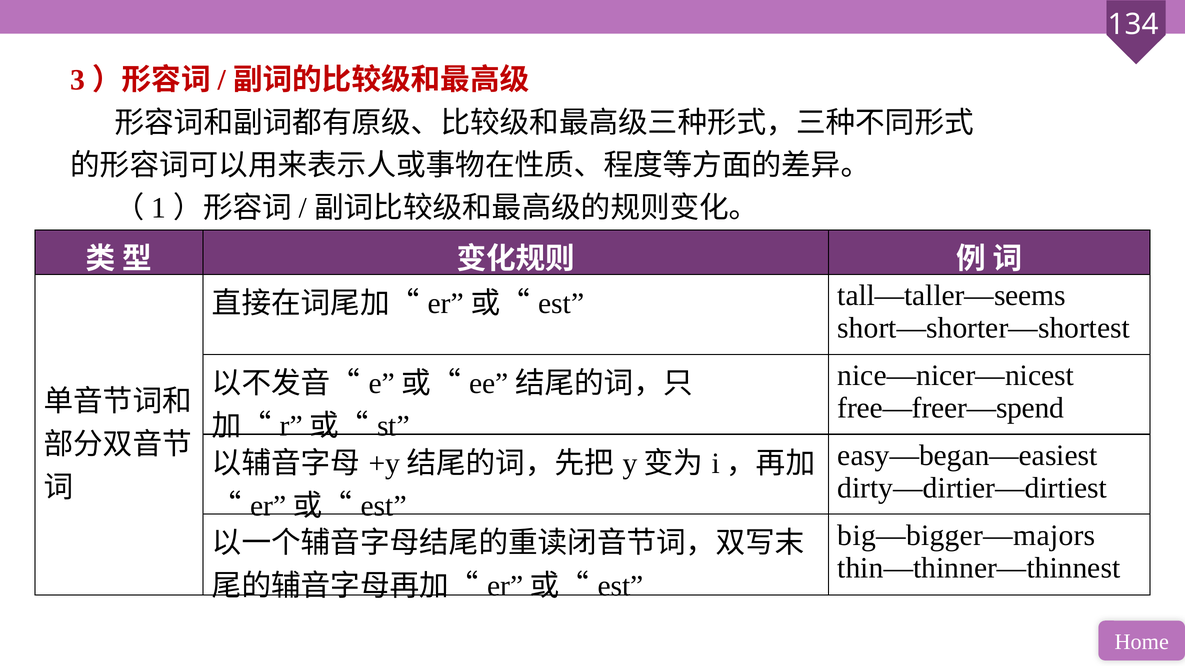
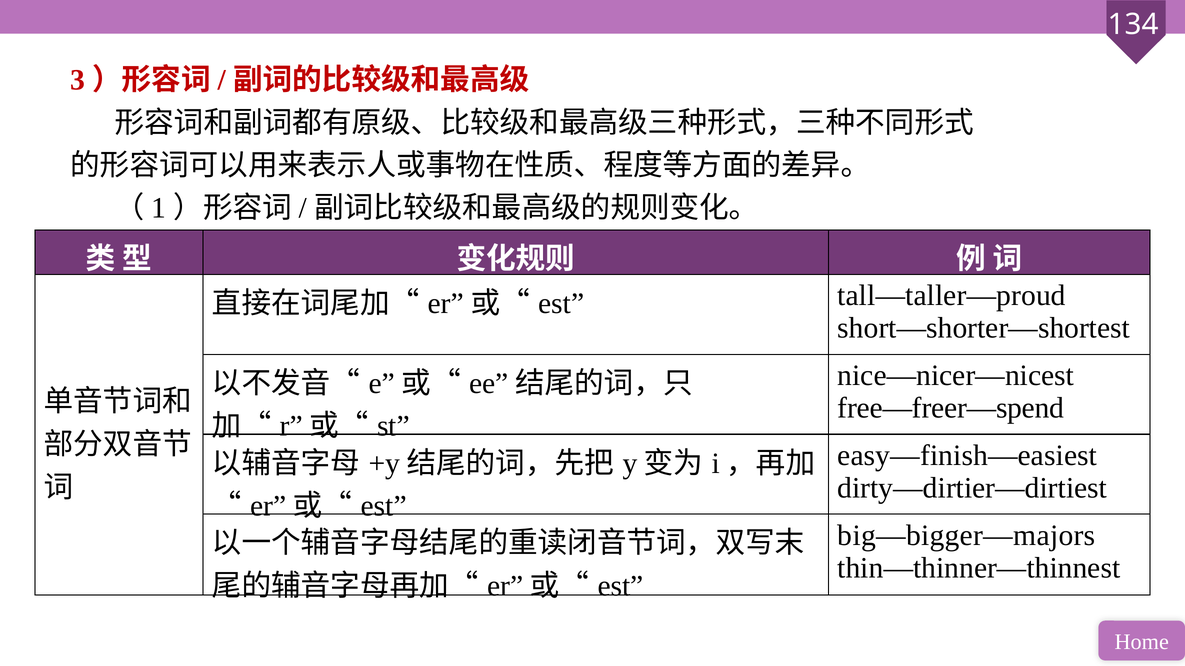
tall—taller—seems: tall—taller—seems -> tall—taller—proud (952, 296)
easy—began—easiest: easy—began—easiest -> easy—finish—easiest (967, 456)
